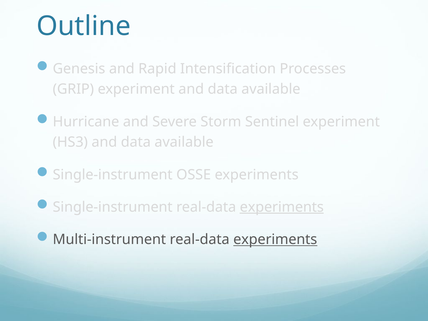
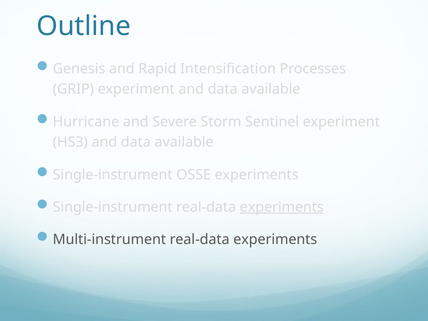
experiments underline: present -> none (275, 240)
